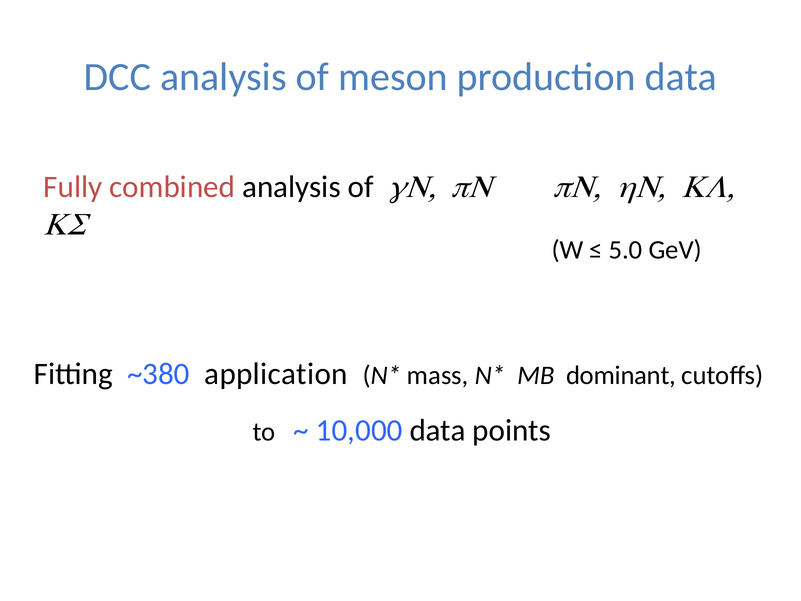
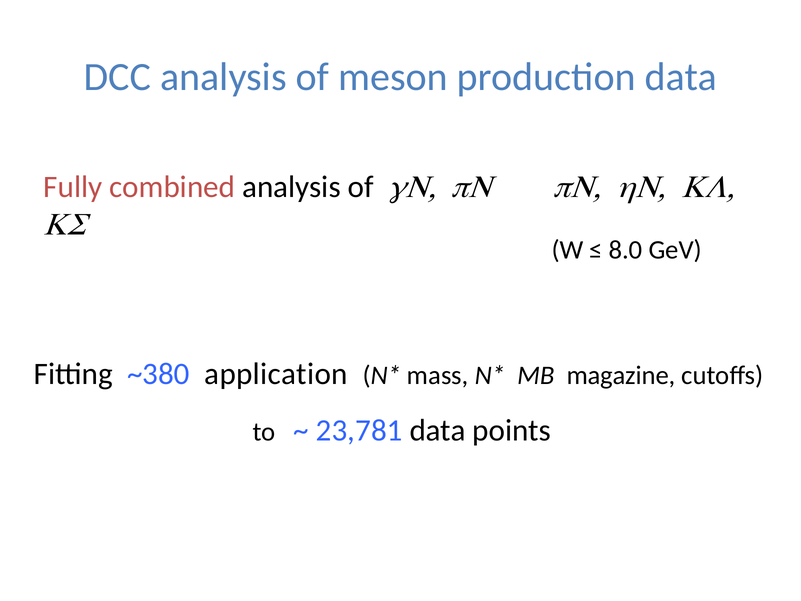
5.0: 5.0 -> 8.0 (626, 250)
dominant: dominant -> magazine (621, 376)
10,000: 10,000 -> 23,781 (359, 430)
